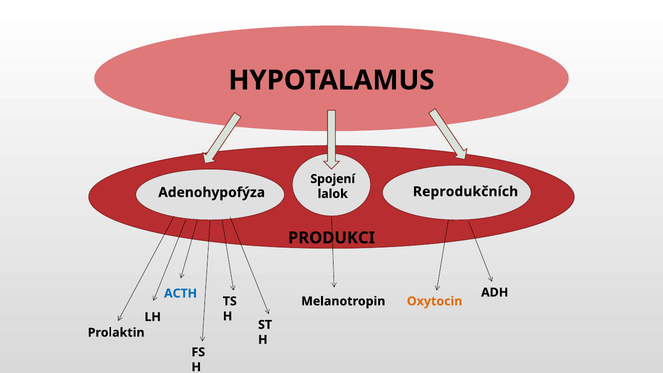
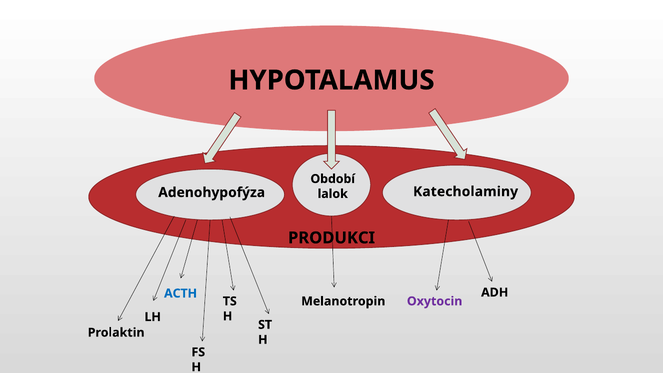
Spojení: Spojení -> Období (333, 179)
Reprodukčních: Reprodukčních -> Katecholaminy (466, 192)
Oxytocin colour: orange -> purple (435, 301)
